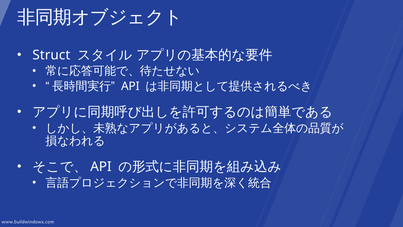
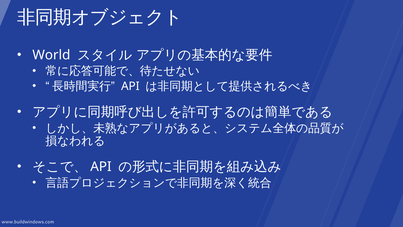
Struct: Struct -> World (51, 55)
